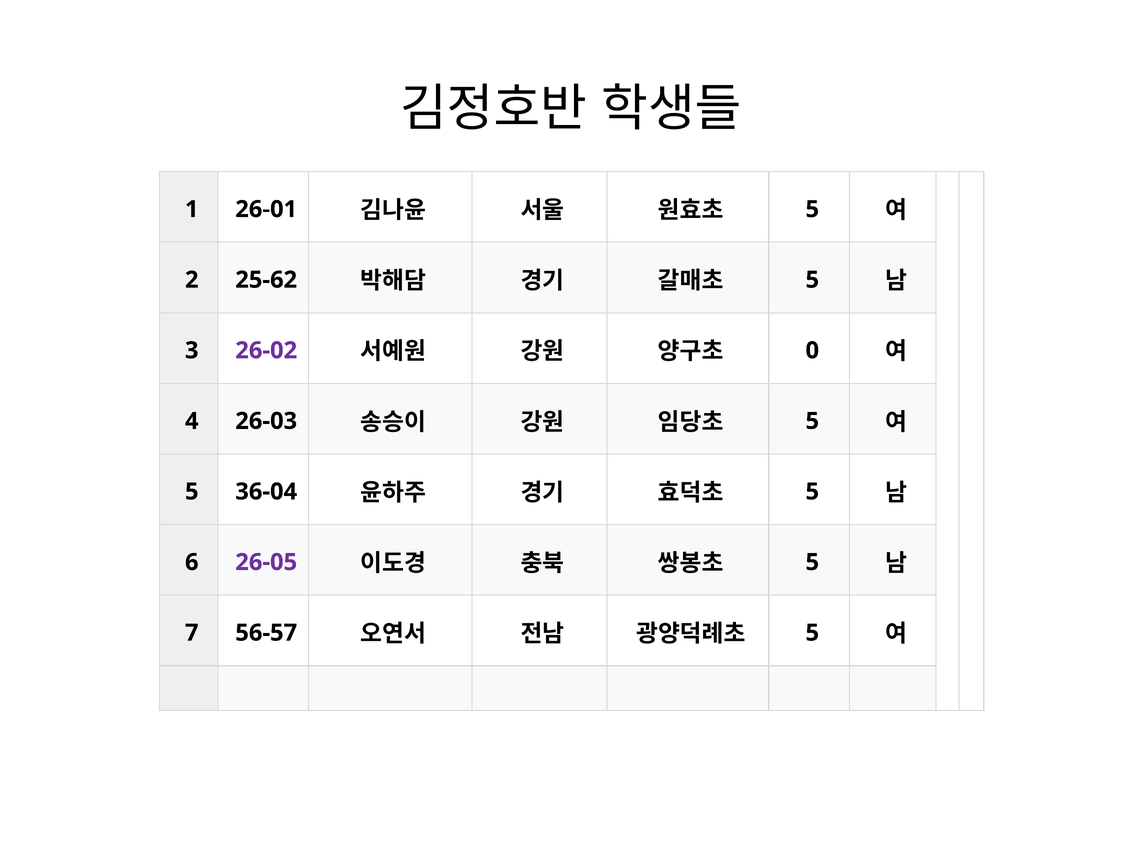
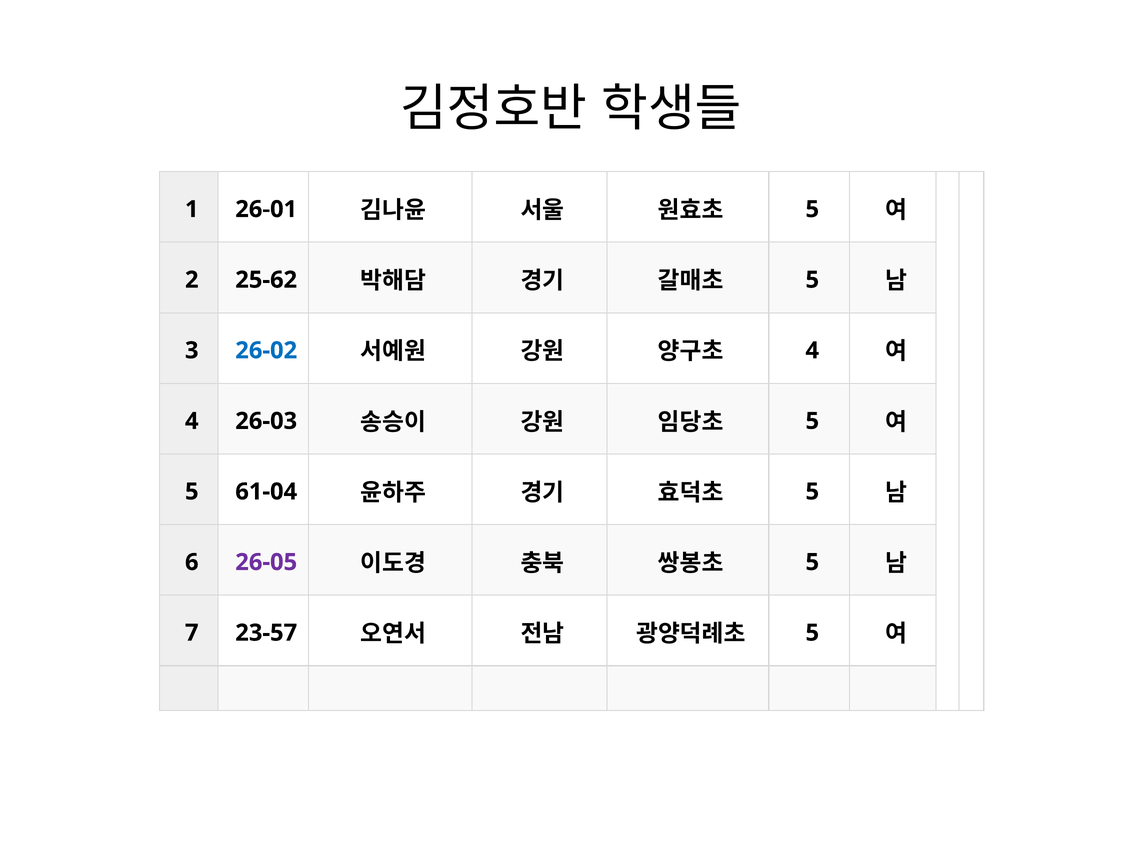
26-02 colour: purple -> blue (266, 351)
0: 0 -> 4 (812, 351)
36-04: 36-04 -> 61-04 (266, 492)
56-57: 56-57 -> 23-57 (266, 633)
